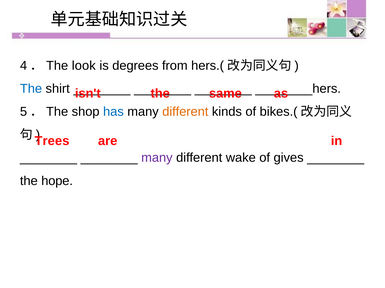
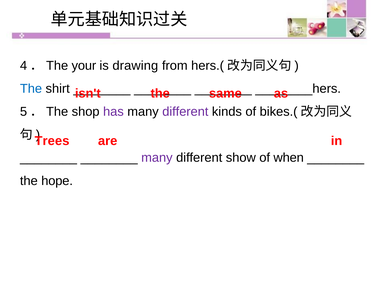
look: look -> your (84, 66)
degrees: degrees -> drawing (135, 66)
has colour: blue -> purple (113, 112)
different colour: orange -> purple (185, 112)
wake: wake -> show (241, 158)
gives: gives -> when (289, 158)
